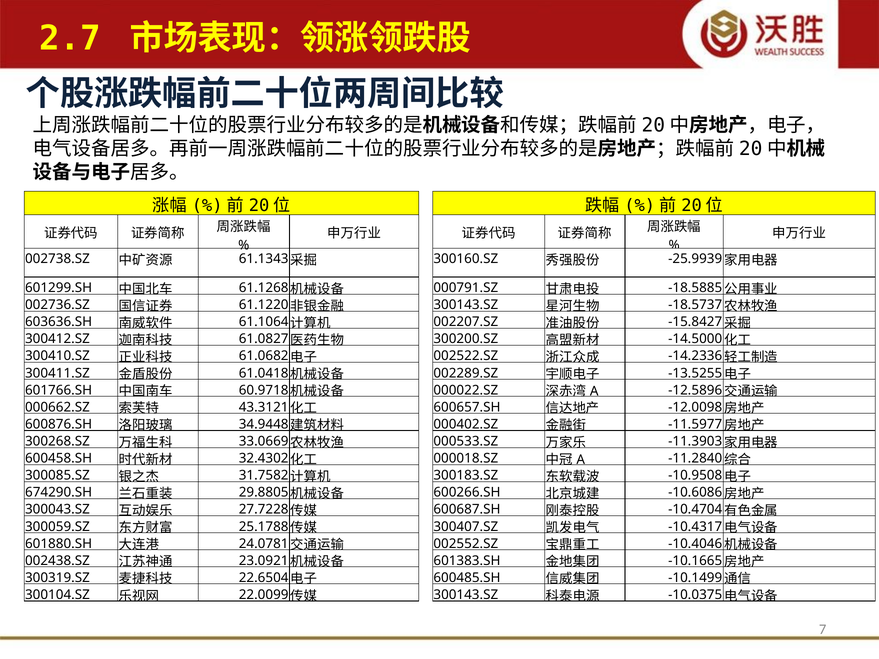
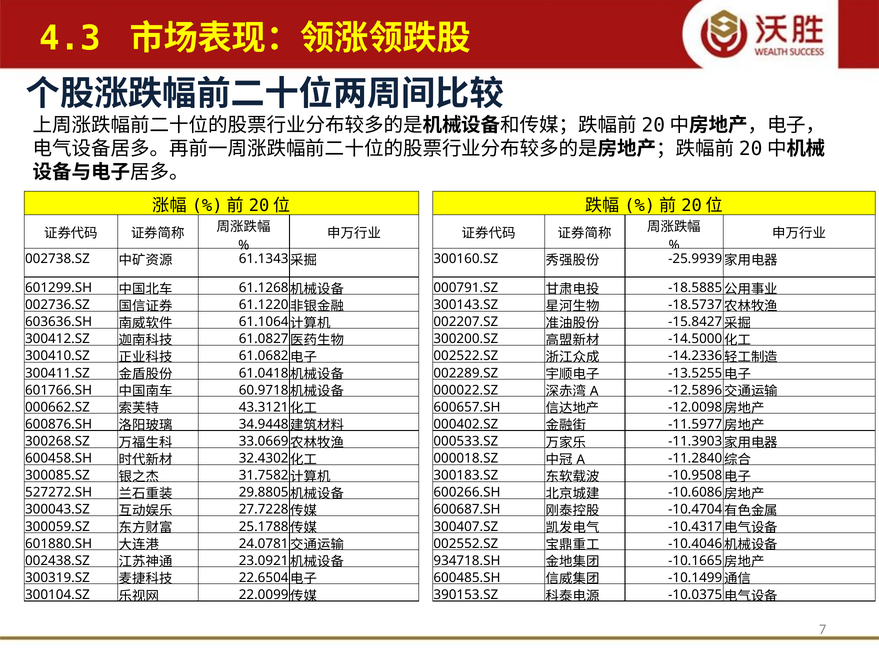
2.7: 2.7 -> 4.3 (70, 38)
674290.SH: 674290.SH -> 527272.SH (59, 493)
601383.SH: 601383.SH -> 934718.SH (467, 561)
300143.SZ: 300143.SZ -> 390153.SZ (466, 595)
